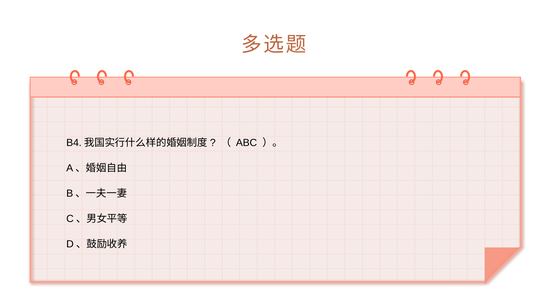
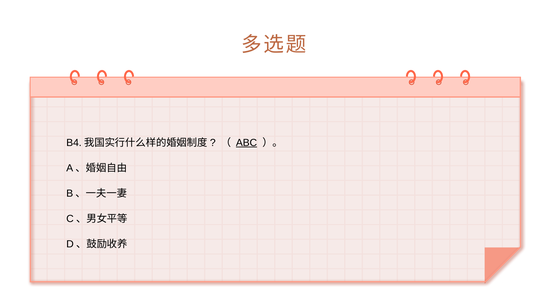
ABC underline: none -> present (247, 143)
